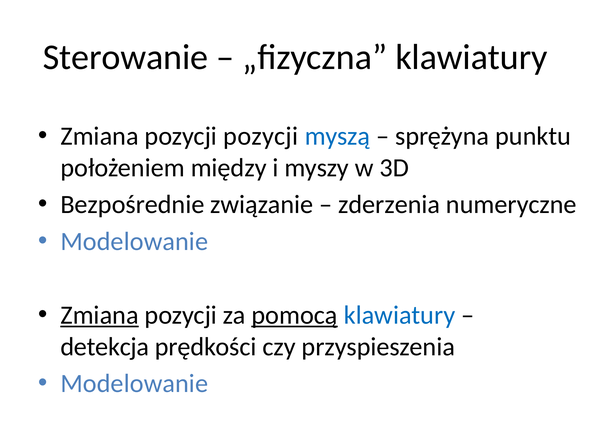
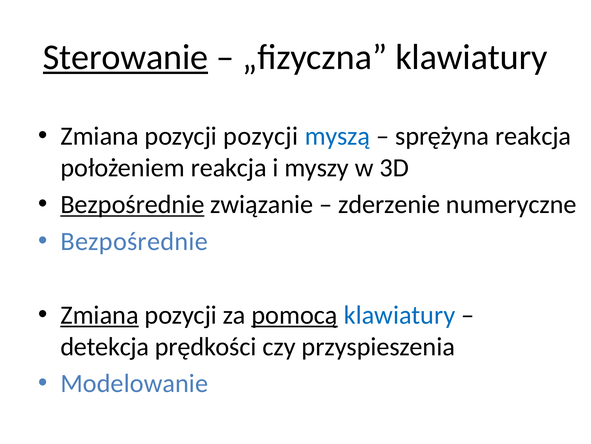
Sterowanie underline: none -> present (125, 57)
sprężyna punktu: punktu -> reakcja (533, 136)
położeniem między: między -> reakcja (229, 168)
Bezpośrednie underline: none -> present (132, 204)
zderzenia: zderzenia -> zderzenie (389, 204)
Modelowanie: Modelowanie -> Bezpośrednie (134, 241)
